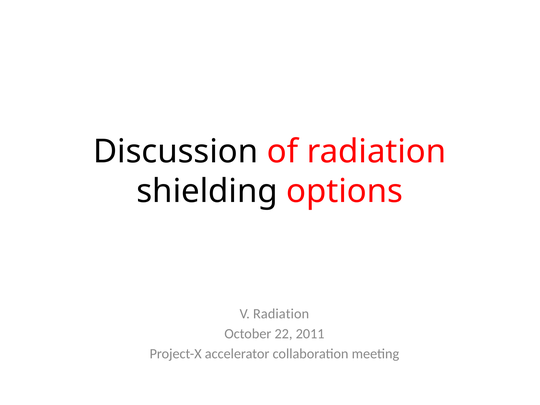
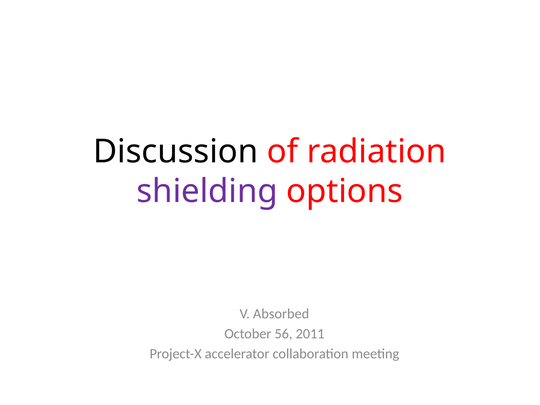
shielding colour: black -> purple (207, 191)
V Radiation: Radiation -> Absorbed (281, 314)
22: 22 -> 56 (284, 334)
